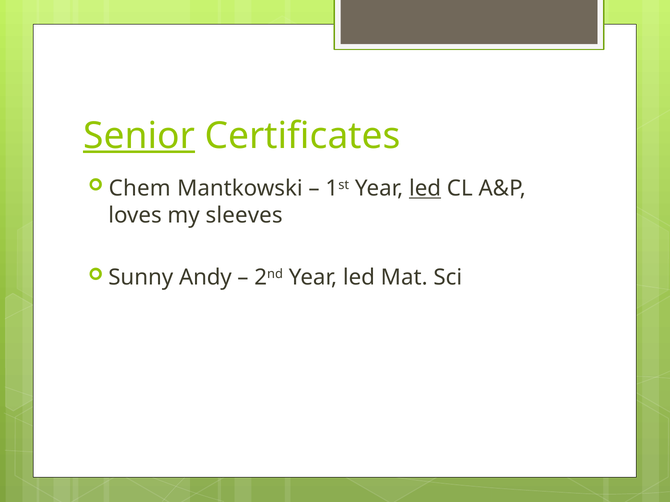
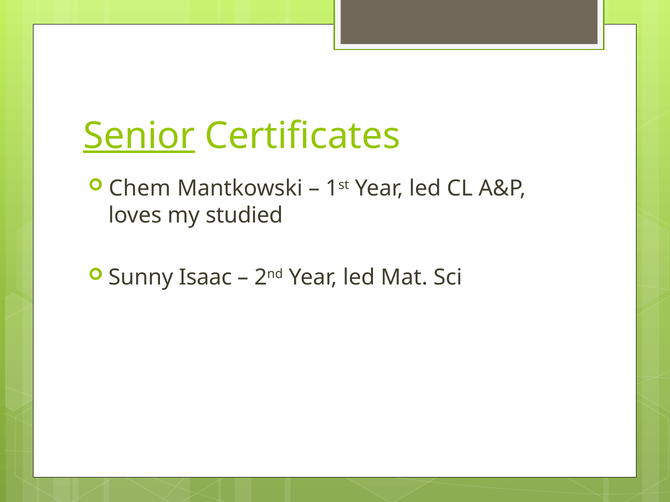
led underline: present -> none (425, 189)
sleeves: sleeves -> studied (244, 215)
Andy: Andy -> Isaac (205, 278)
